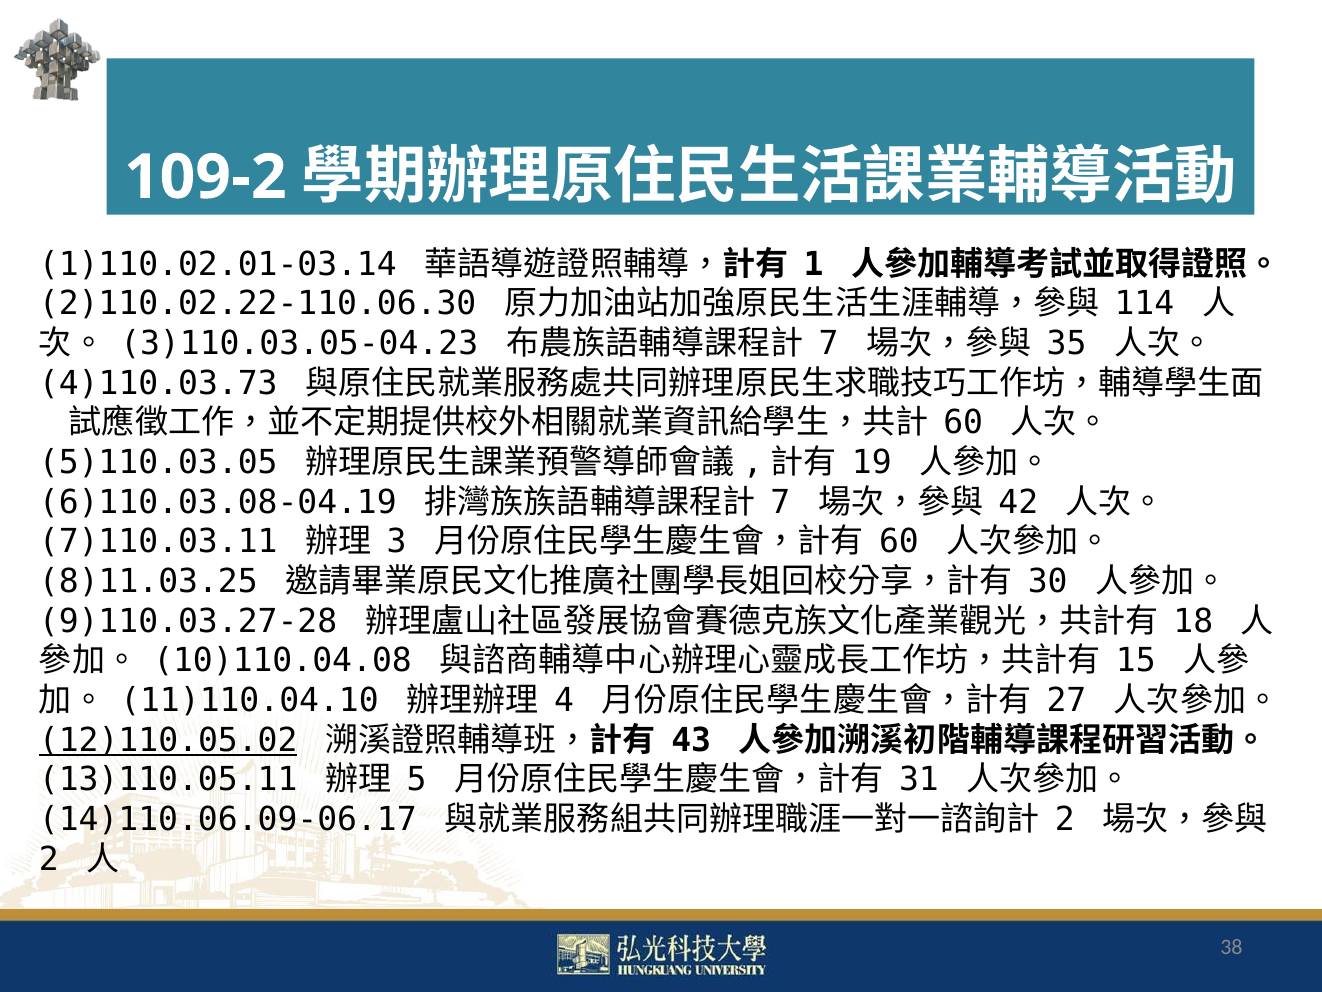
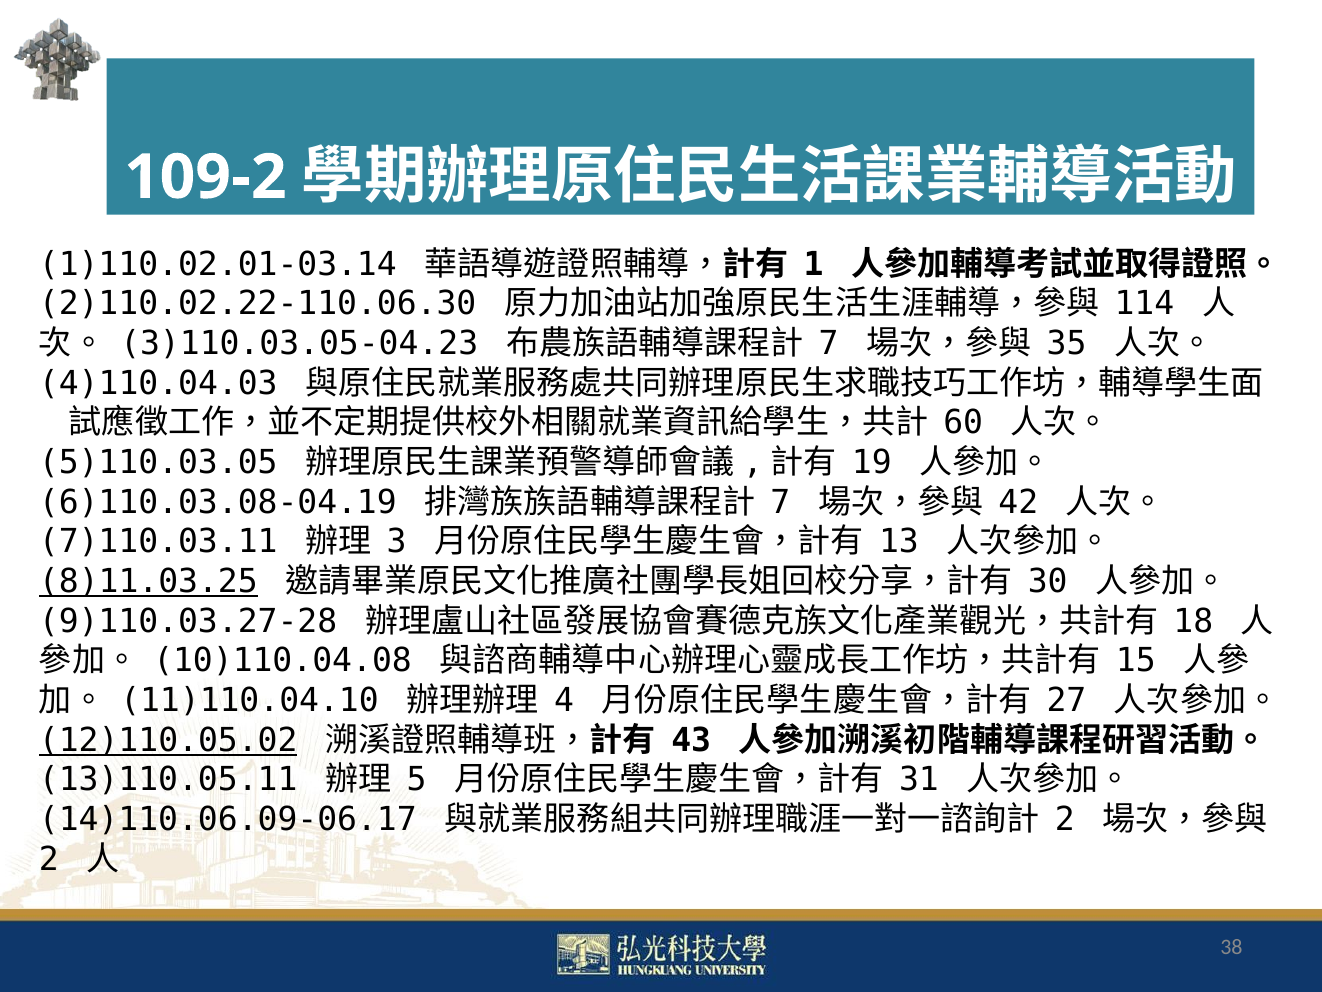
4)110.03.73: 4)110.03.73 -> 4)110.04.03 (158, 383)
60: 60 -> 13 (899, 542)
8)11.03.25 underline: none -> present (148, 581)
